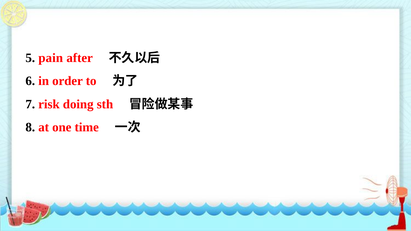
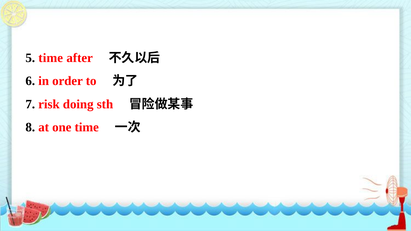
5 pain: pain -> time (51, 58)
